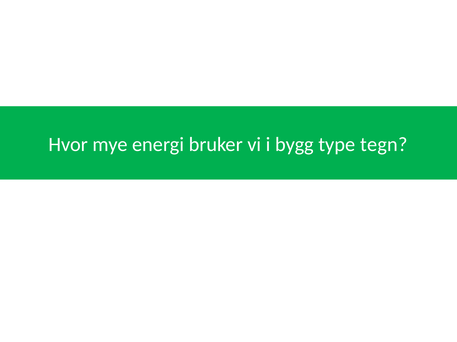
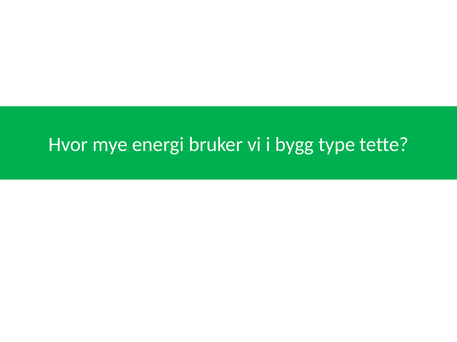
tegn: tegn -> tette (384, 145)
